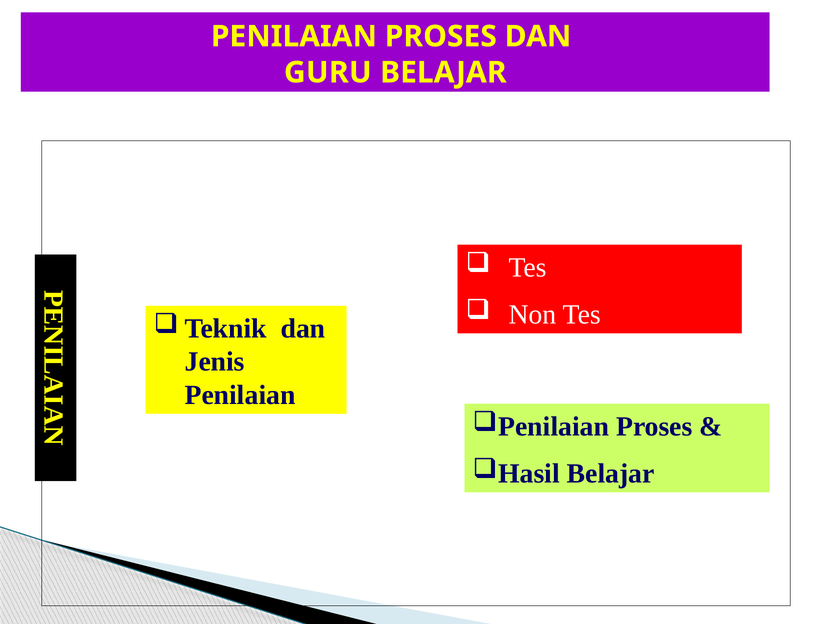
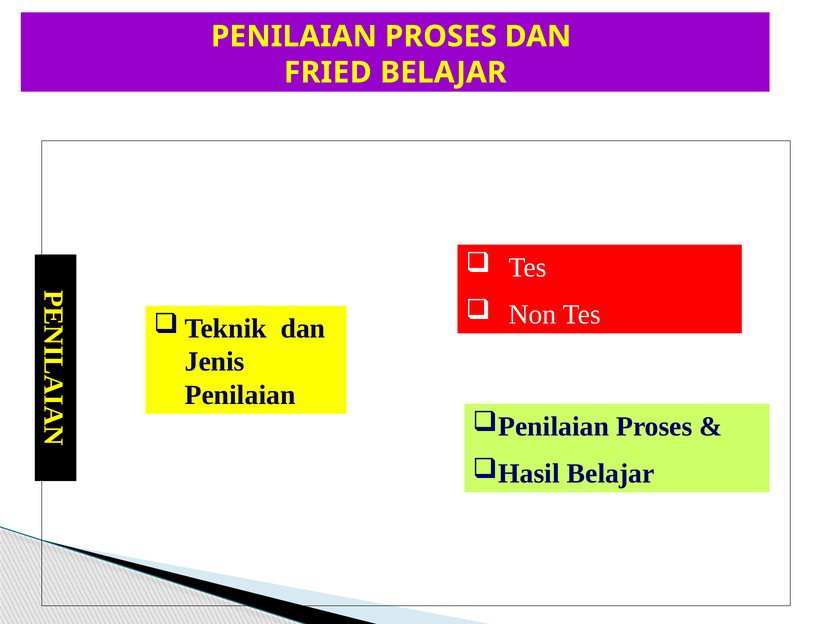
GURU: GURU -> FRIED (328, 72)
